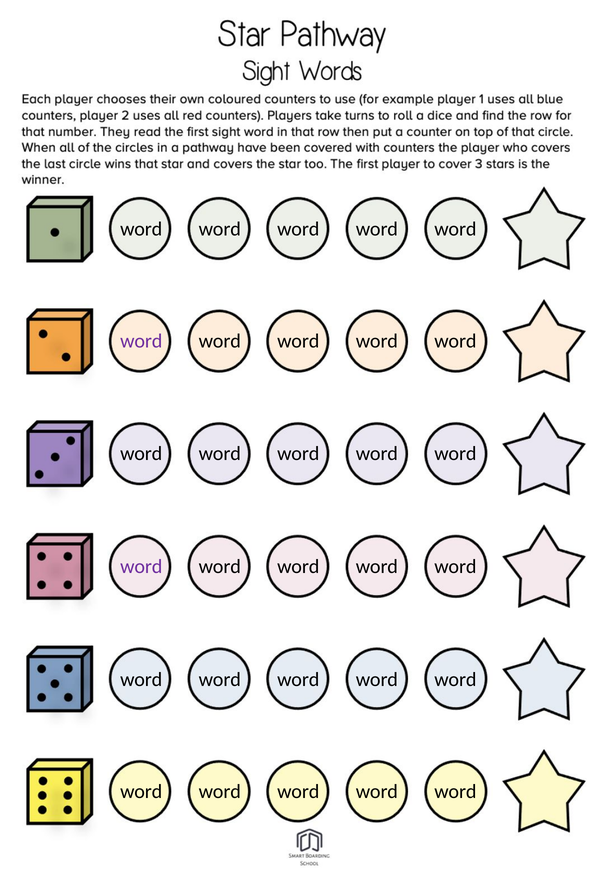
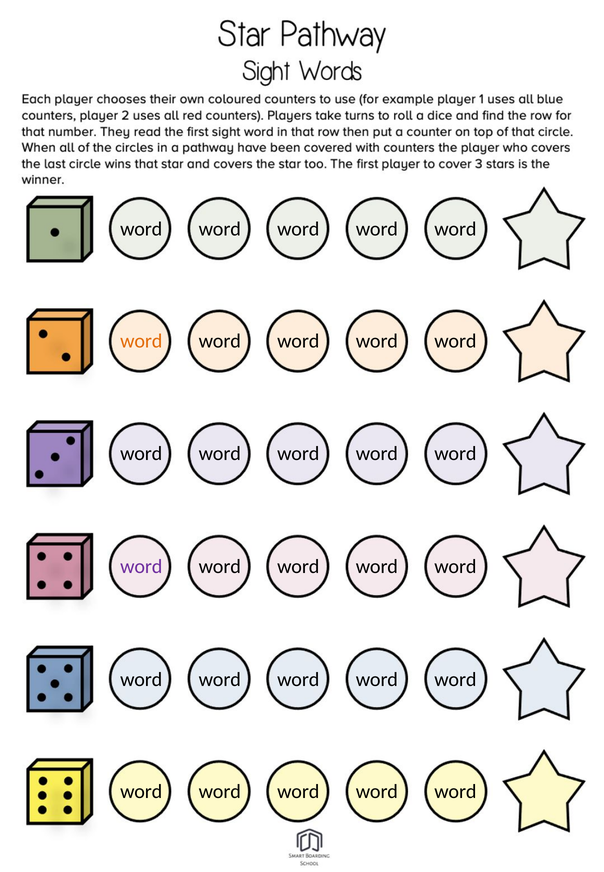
word colour: purple -> orange (141, 342)
